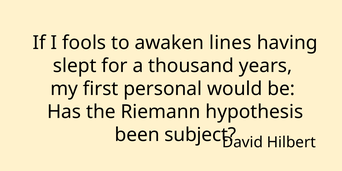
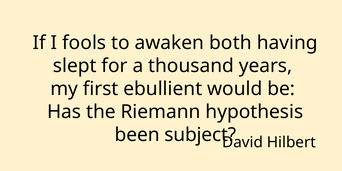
lines: lines -> both (230, 43)
personal: personal -> ebullient (163, 89)
